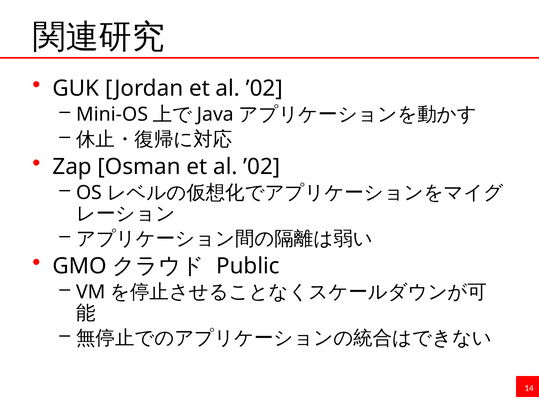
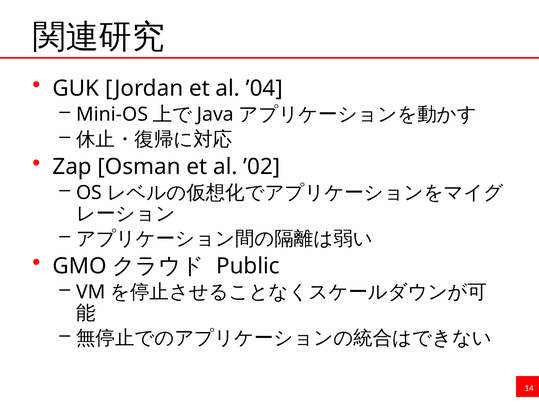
Jordan et al ’02: ’02 -> ’04 (264, 88)
